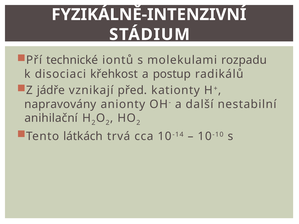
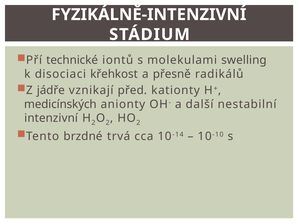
rozpadu: rozpadu -> swelling (244, 60)
postup: postup -> přesně (172, 74)
napravovány: napravovány -> medicínských (60, 104)
anihilační: anihilační -> intenzivní (51, 118)
látkách: látkách -> brzdné (83, 136)
